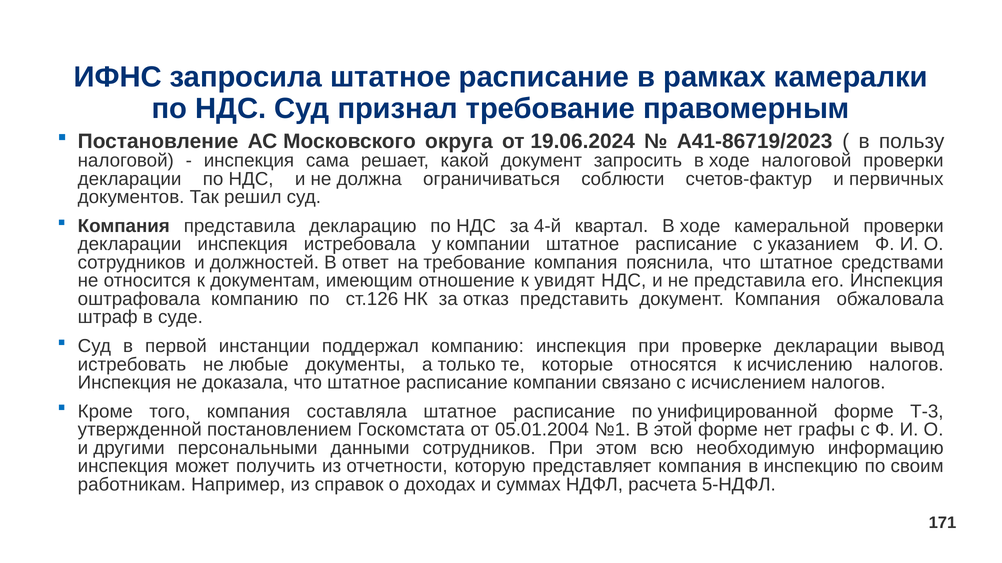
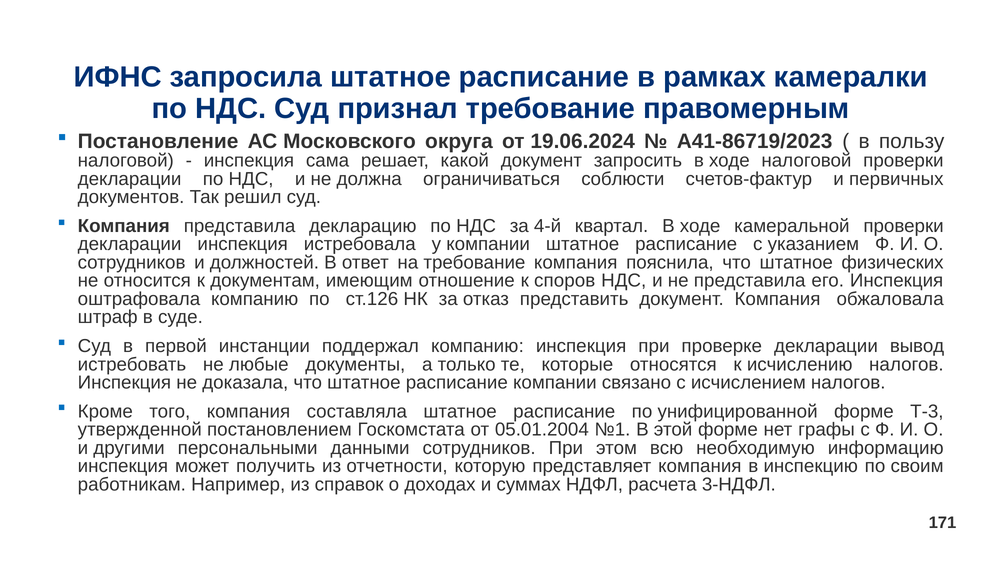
средствами: средствами -> физических (893, 263)
увидят: увидят -> споров (565, 281)
5-НДФЛ: 5-НДФЛ -> 3-НДФЛ (739, 485)
